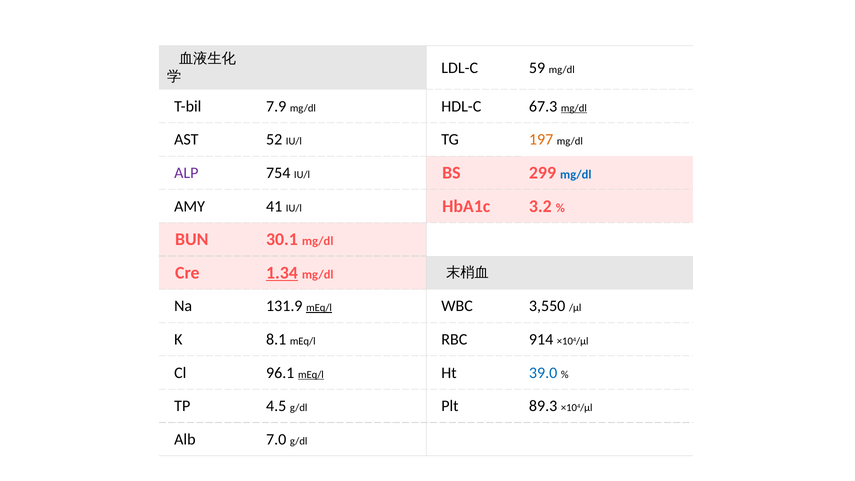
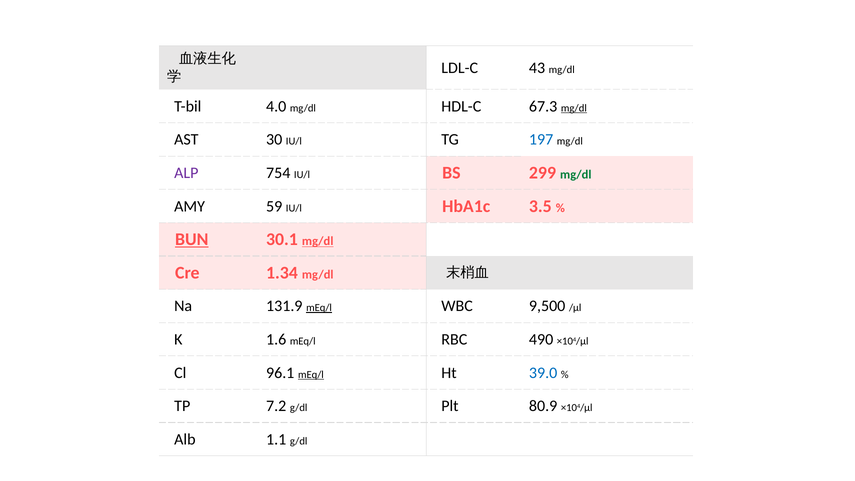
59: 59 -> 43 (537, 68)
7.9: 7.9 -> 4.0 (276, 106)
52: 52 -> 30 (274, 140)
197 colour: orange -> blue (541, 140)
mg/dl colour: blue -> green (576, 175)
41: 41 -> 59 (274, 206)
3.2: 3.2 -> 3.5 (540, 206)
BUN underline: none -> present (192, 239)
mg/dl underline: none -> present (318, 241)
1.34 underline: present -> none (282, 273)
3,550: 3,550 -> 9,500 (547, 306)
8.1: 8.1 -> 1.6 (276, 339)
914: 914 -> 490 (541, 339)
4.5: 4.5 -> 7.2 (276, 406)
89.3: 89.3 -> 80.9 (543, 406)
7.0: 7.0 -> 1.1 (276, 439)
